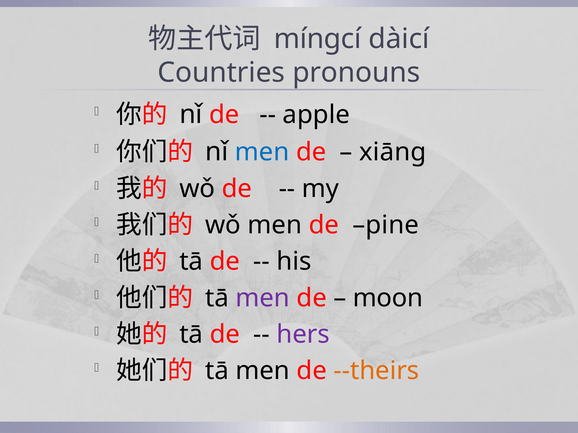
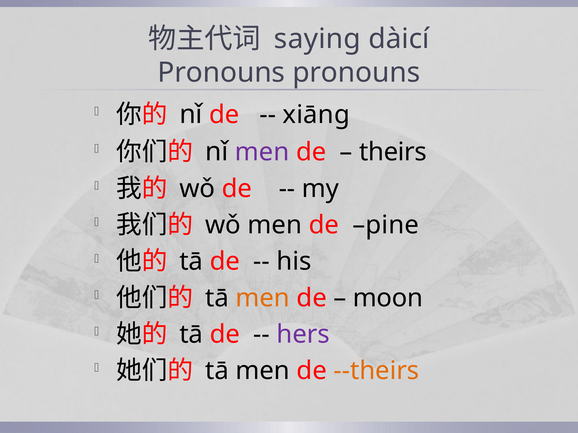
míngcí: míngcí -> saying (317, 39)
Countries: Countries -> Pronouns (221, 73)
apple: apple -> xiāng (316, 115)
men colour: blue -> purple (262, 152)
xiāng: xiāng -> theirs (393, 152)
men colour: purple -> orange (263, 298)
